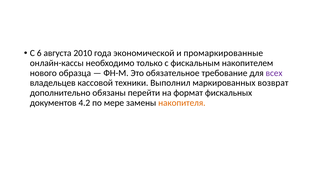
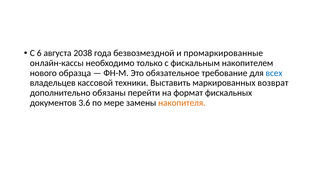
2010: 2010 -> 2038 (83, 53)
экономической: экономической -> безвозмездной (144, 53)
всех colour: purple -> blue (274, 73)
Выполнил: Выполнил -> Выставить (170, 83)
4.2: 4.2 -> 3.6 (84, 103)
